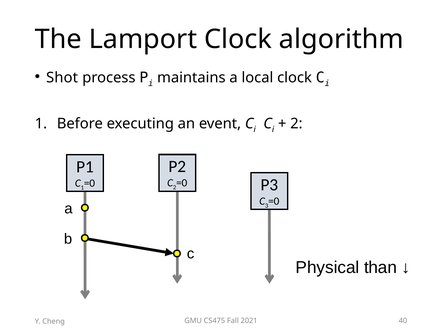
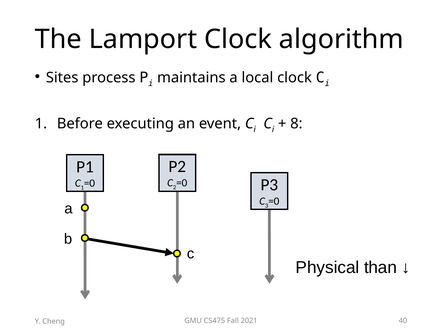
Shot: Shot -> Sites (62, 78)
2: 2 -> 8 (296, 124)
